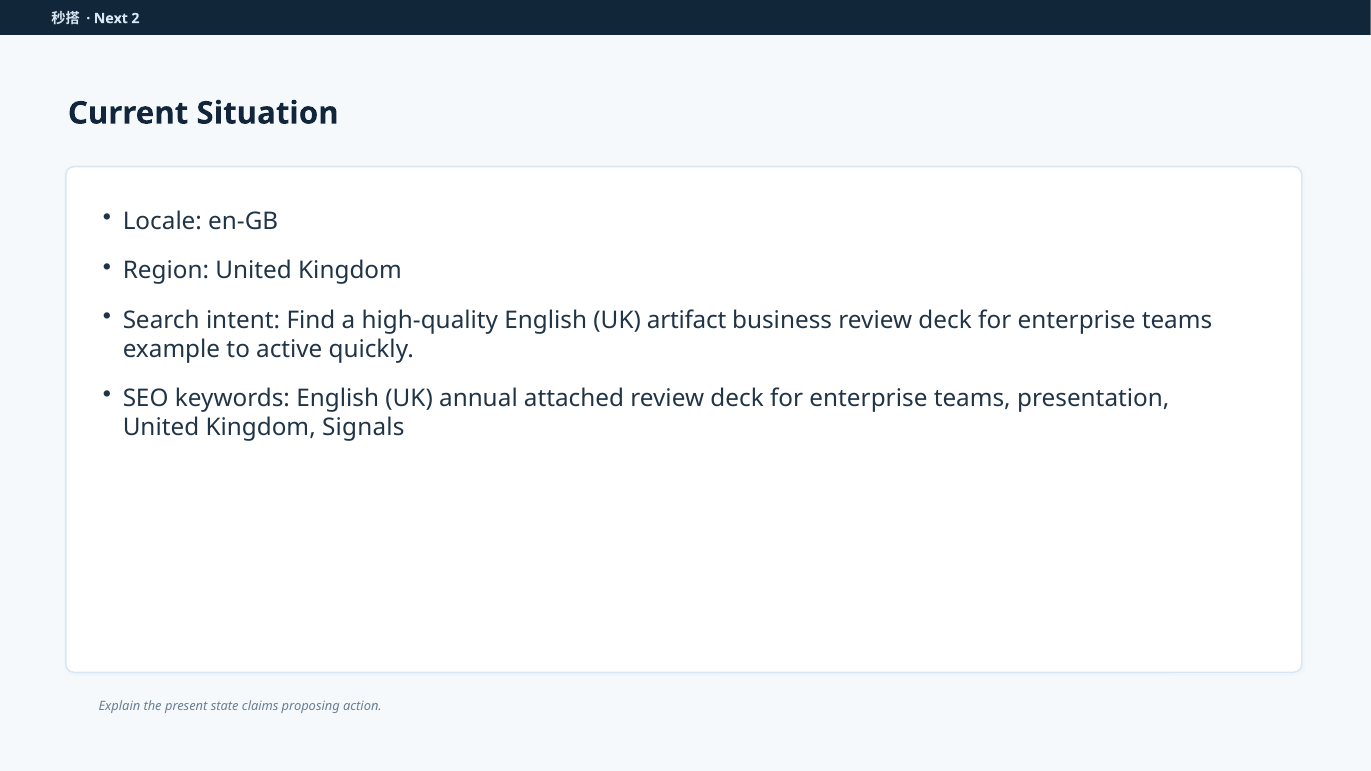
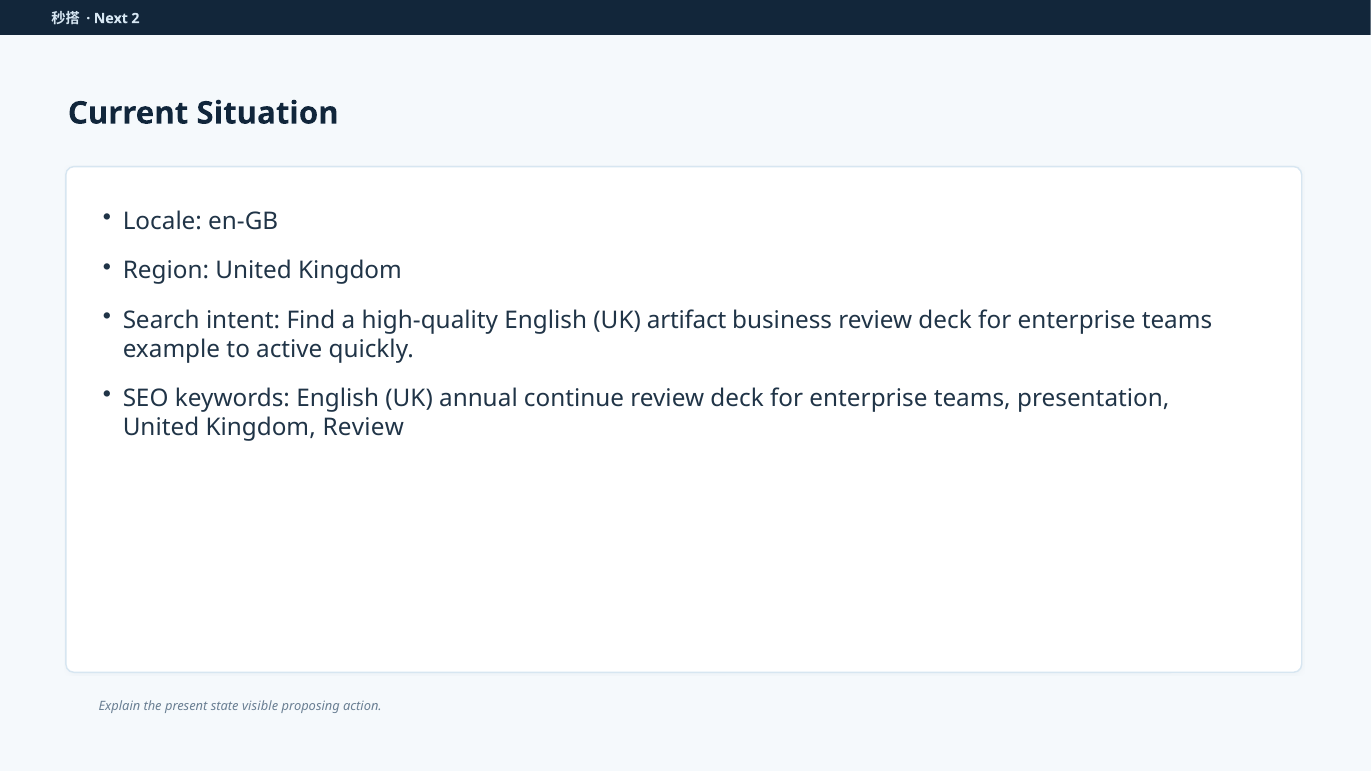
attached: attached -> continue (574, 398)
Kingdom Signals: Signals -> Review (363, 428)
claims: claims -> visible (260, 706)
